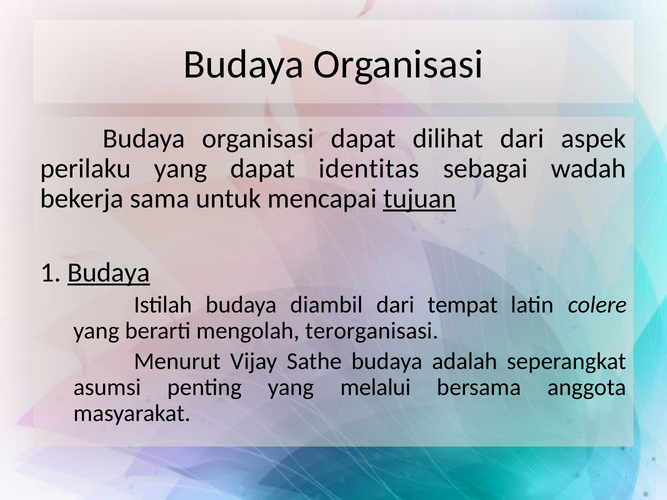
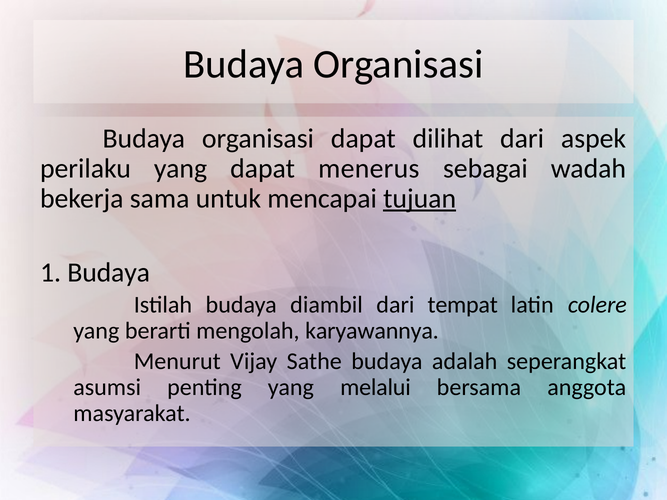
identitas: identitas -> menerus (369, 169)
Budaya underline: present -> none (109, 273)
terorganisasi: terorganisasi -> karyawannya (372, 331)
